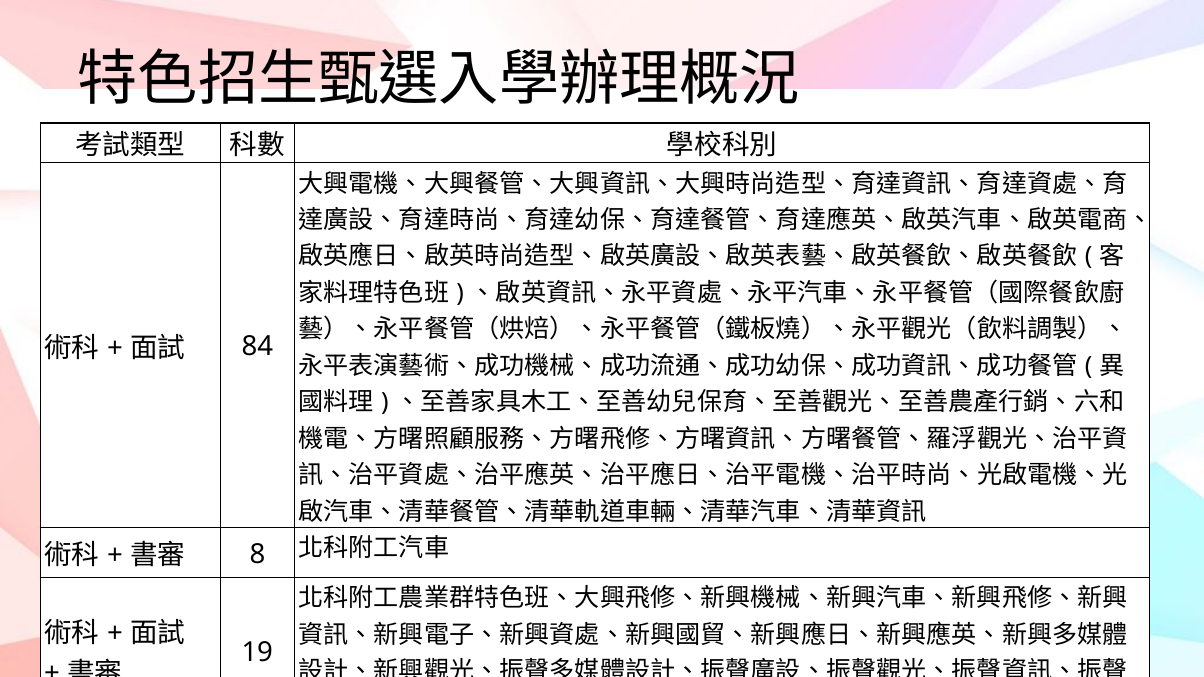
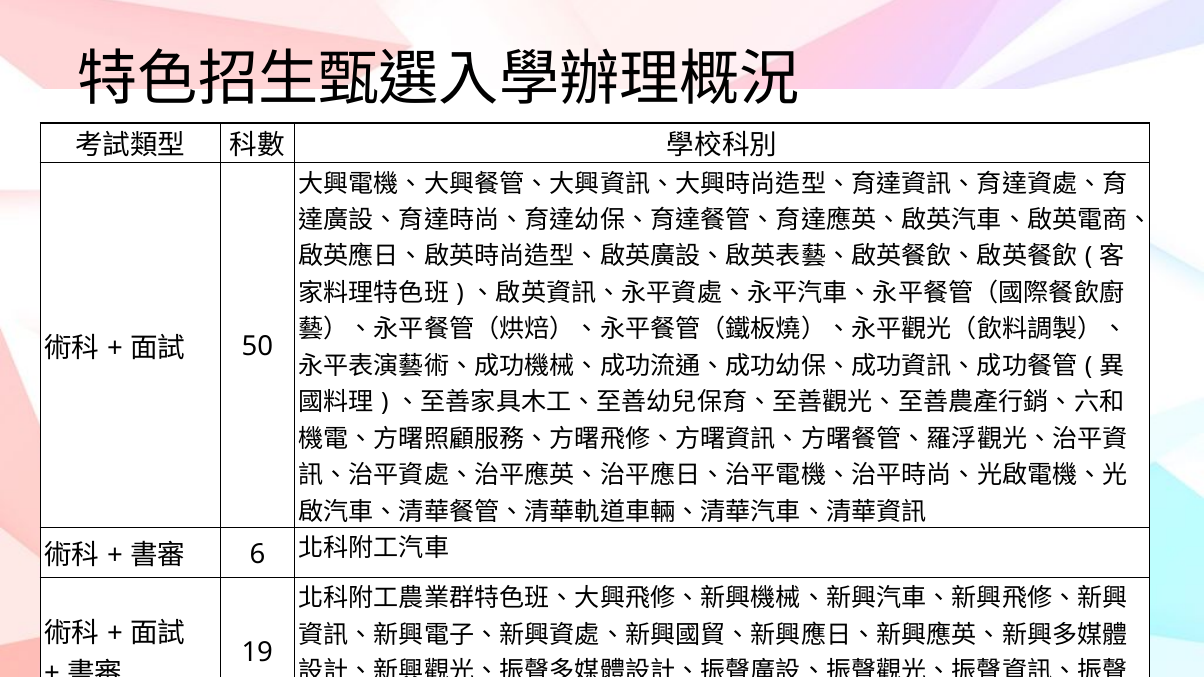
84: 84 -> 50 (257, 347)
8: 8 -> 6 (257, 554)
